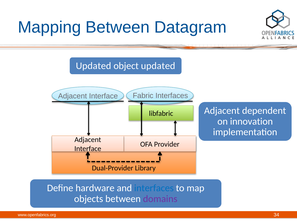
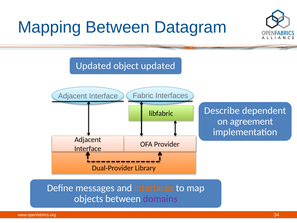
Adjacent: Adjacent -> Describe (222, 111)
innovation: innovation -> agreement (251, 121)
hardware: hardware -> messages (95, 188)
interfaces colour: blue -> orange (154, 188)
